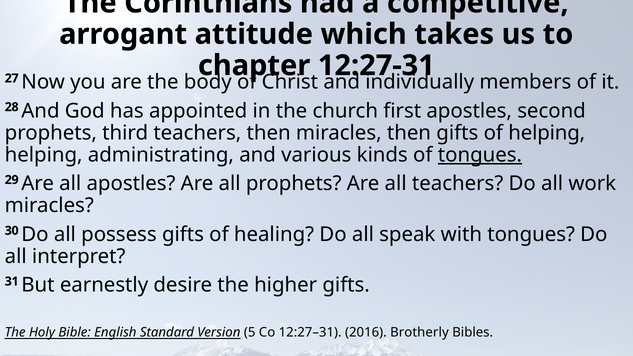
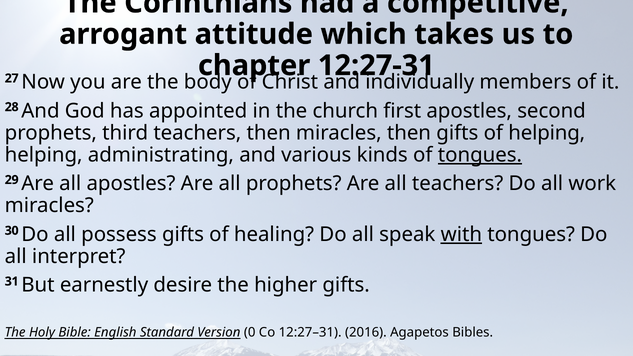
with underline: none -> present (461, 234)
5: 5 -> 0 (250, 332)
Brotherly: Brotherly -> Agapetos (419, 332)
